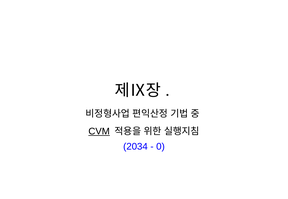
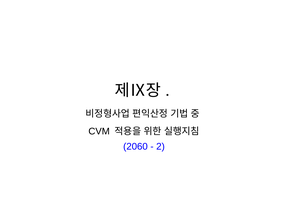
CVM underline: present -> none (99, 132)
2034: 2034 -> 2060 (135, 147)
0: 0 -> 2 (161, 147)
